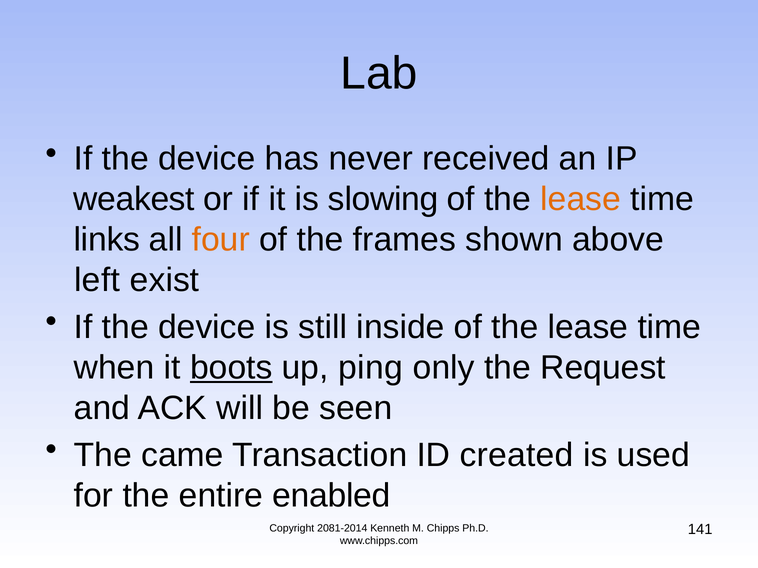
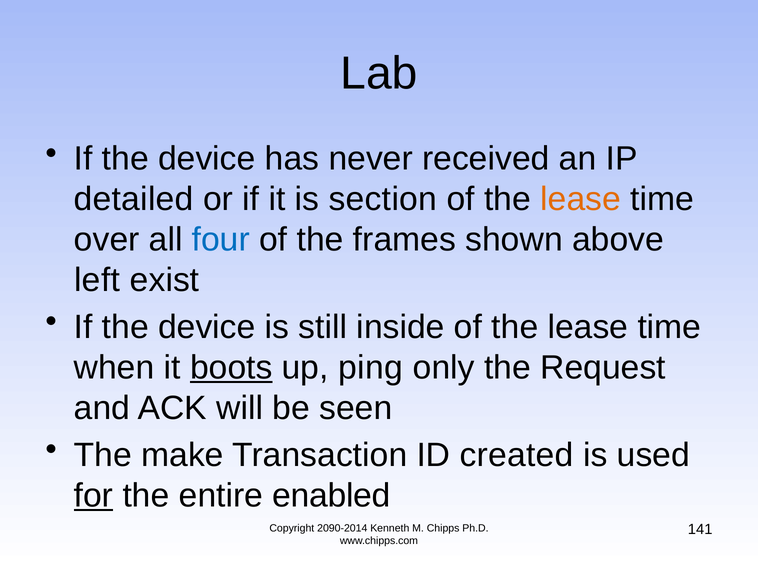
weakest: weakest -> detailed (134, 199)
slowing: slowing -> section (383, 199)
links: links -> over (107, 240)
four colour: orange -> blue (221, 240)
came: came -> make (182, 456)
for underline: none -> present (94, 496)
2081-2014: 2081-2014 -> 2090-2014 (342, 529)
